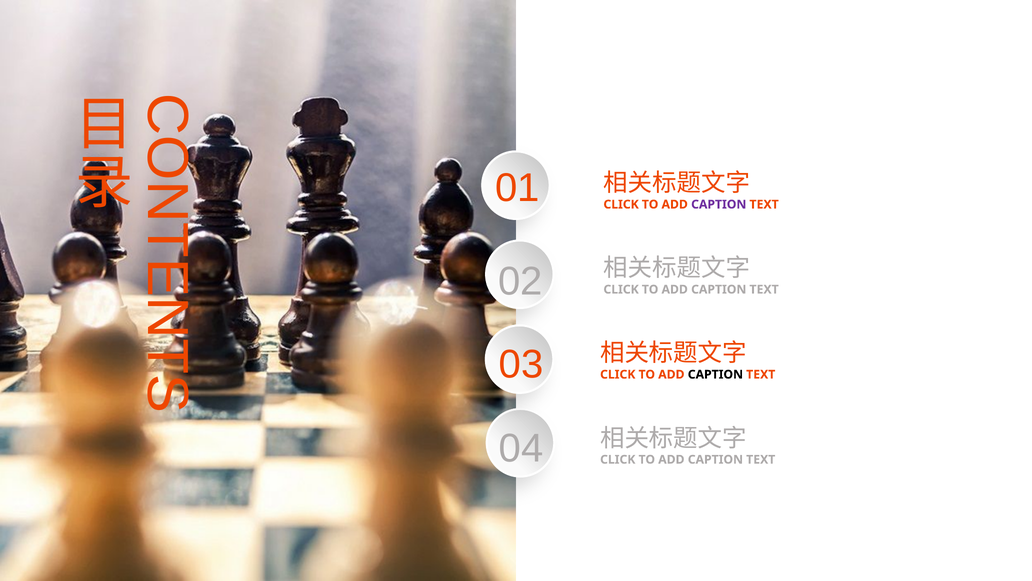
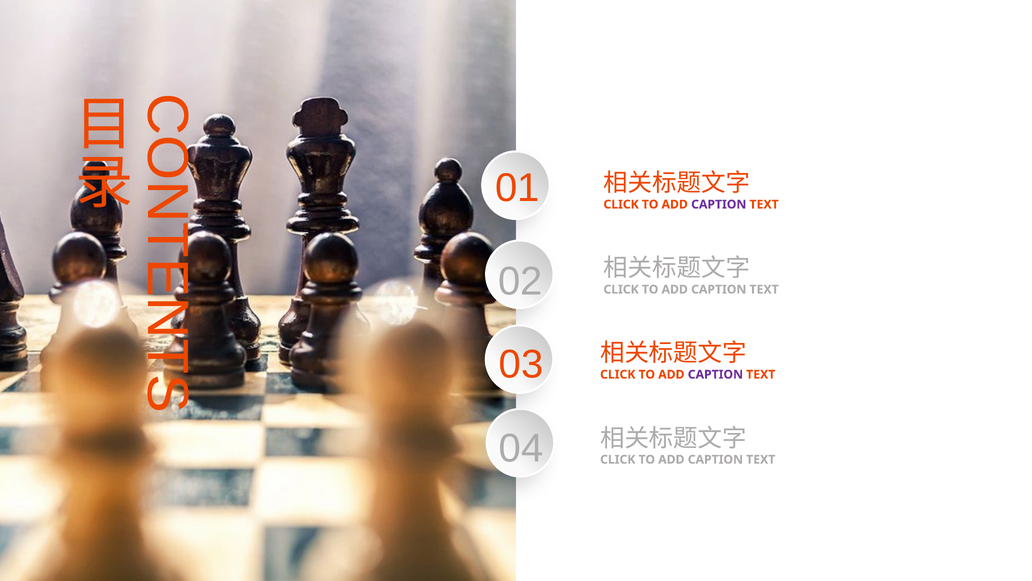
CAPTION colour: black -> purple (715, 374)
